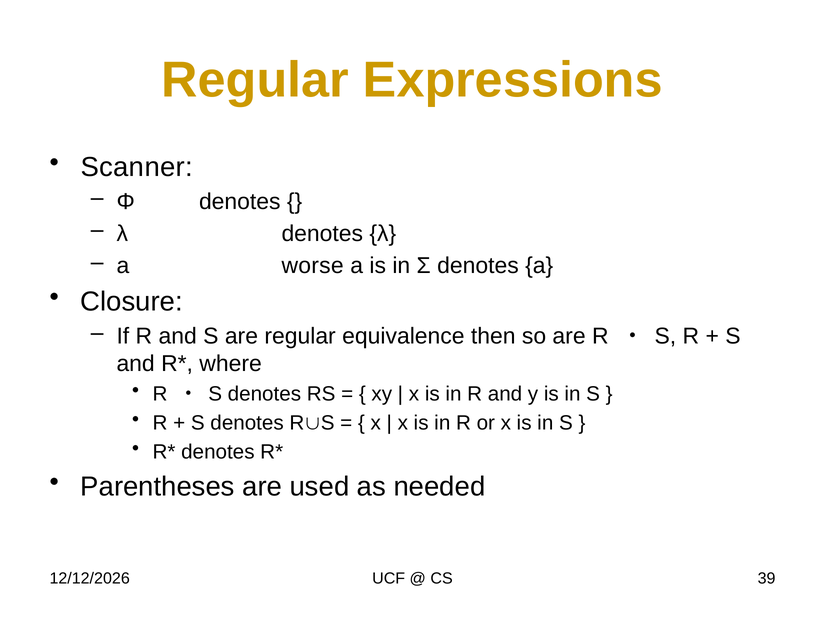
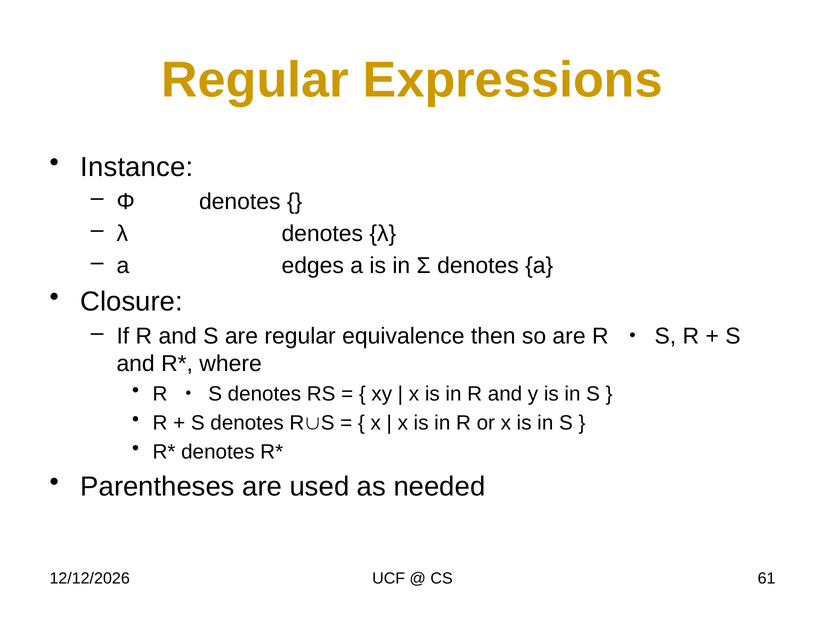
Scanner: Scanner -> Instance (137, 167)
worse: worse -> edges (313, 266)
39: 39 -> 61 (767, 578)
